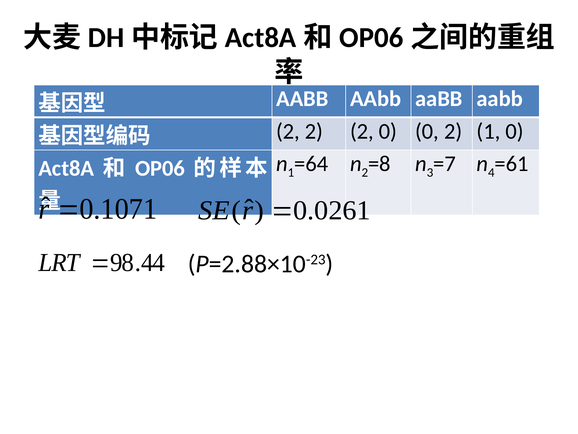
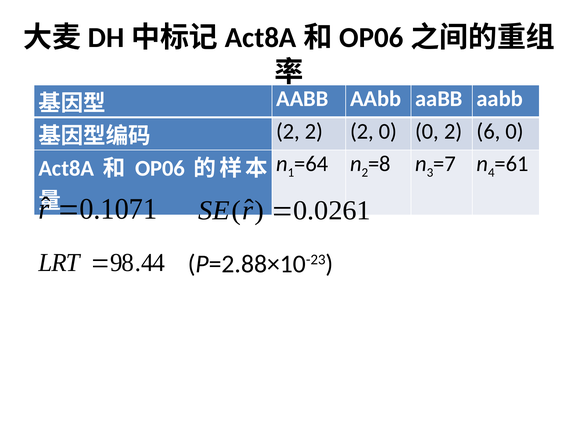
2 1: 1 -> 6 (488, 131)
